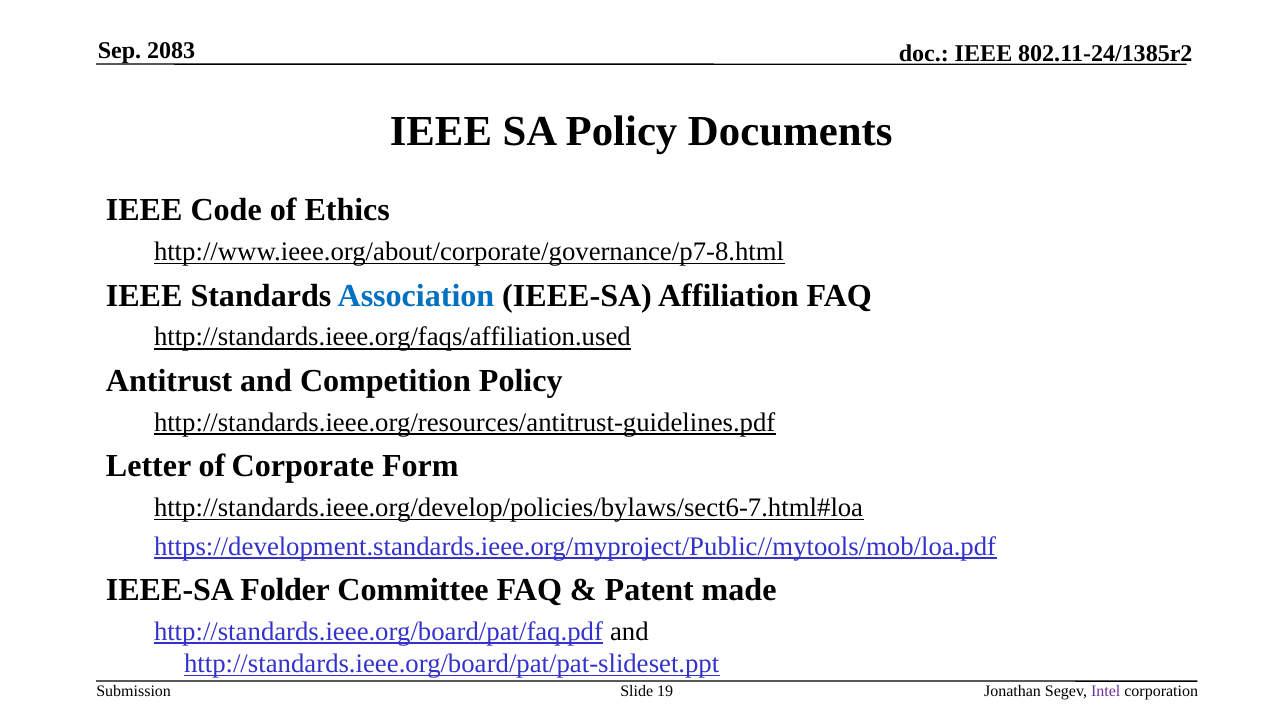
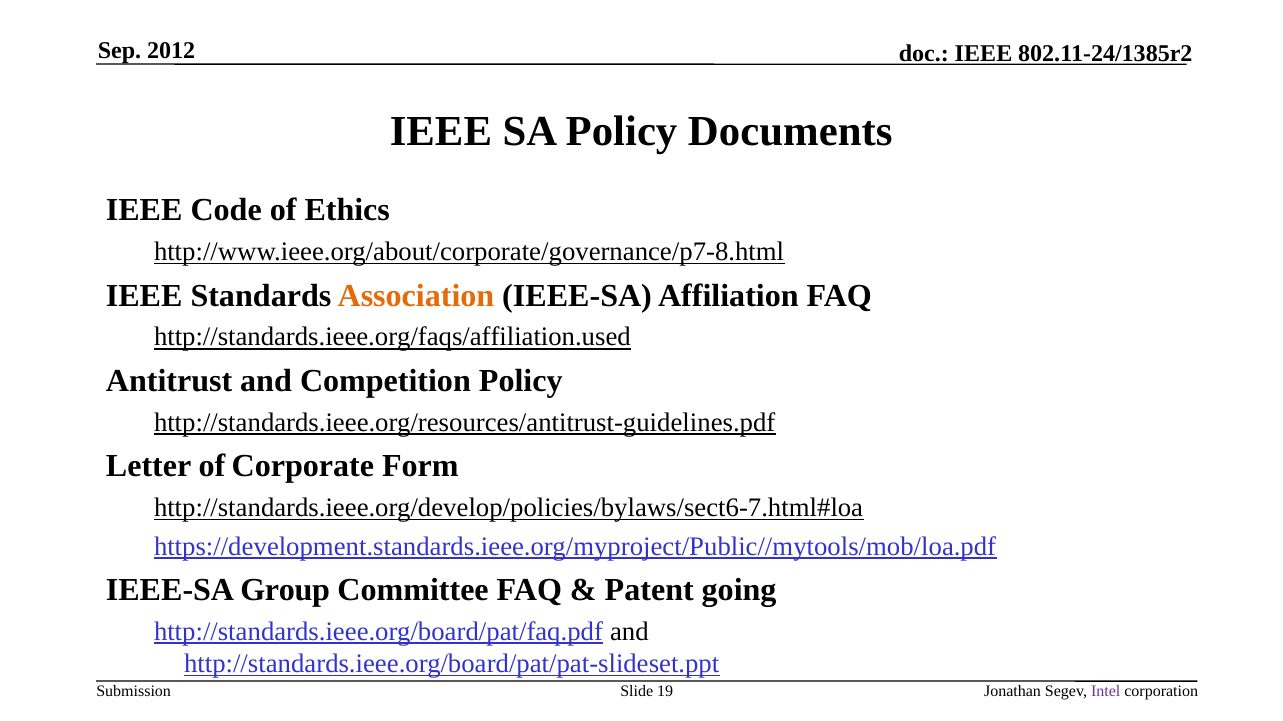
2083: 2083 -> 2012 (171, 51)
Association colour: blue -> orange (416, 296)
Folder: Folder -> Group (285, 590)
made: made -> going (739, 590)
